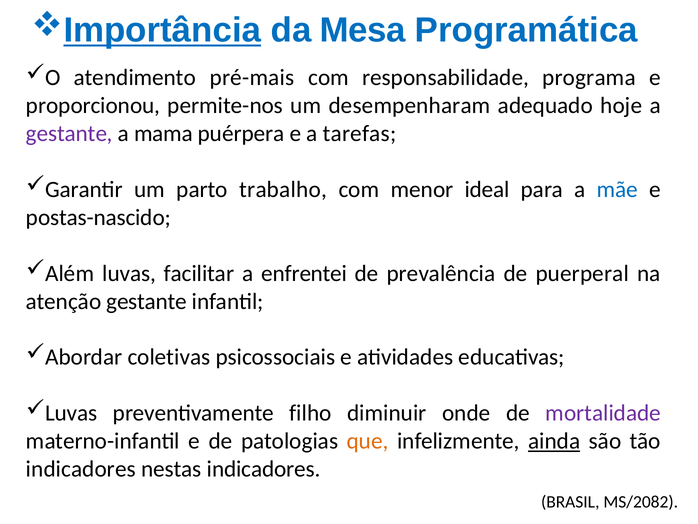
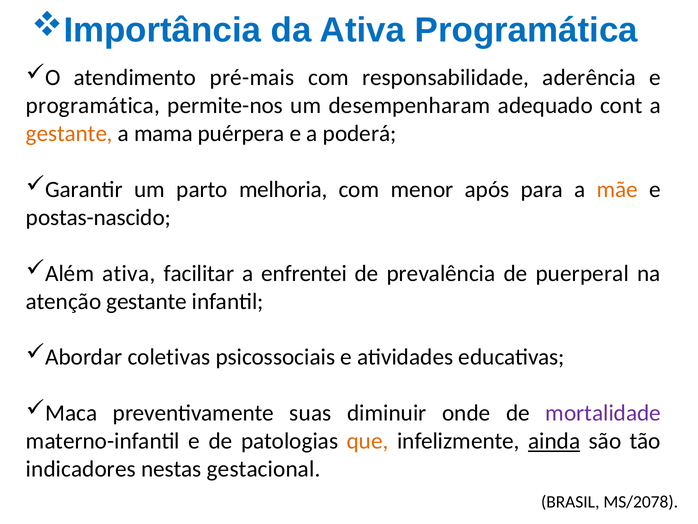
Importância underline: present -> none (162, 30)
da Mesa: Mesa -> Ativa (363, 30)
programa: programa -> aderência (589, 78)
proporcionou: proporcionou -> programática (93, 106)
hoje: hoje -> cont (621, 106)
gestante colour: purple -> orange (69, 134)
tarefas: tarefas -> poderá (360, 134)
trabalho: trabalho -> melhoria (283, 189)
ideal: ideal -> após (487, 189)
mãe colour: blue -> orange (617, 189)
Além luvas: luvas -> ativa (129, 273)
Luvas: Luvas -> Maca (71, 413)
filho: filho -> suas (310, 413)
nestas indicadores: indicadores -> gestacional (264, 469)
MS/2082: MS/2082 -> MS/2078 (641, 502)
